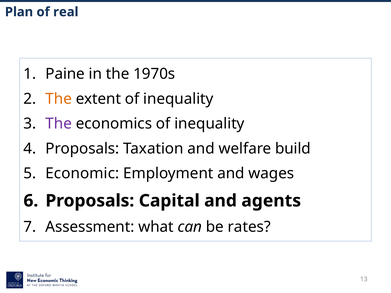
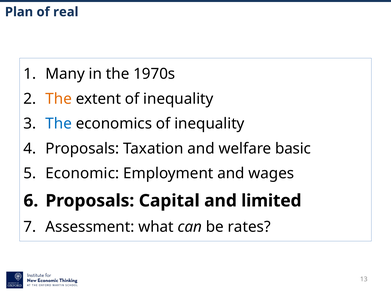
Paine: Paine -> Many (65, 74)
The colour: purple -> blue (59, 124)
build: build -> basic (293, 149)
agents: agents -> limited (271, 201)
